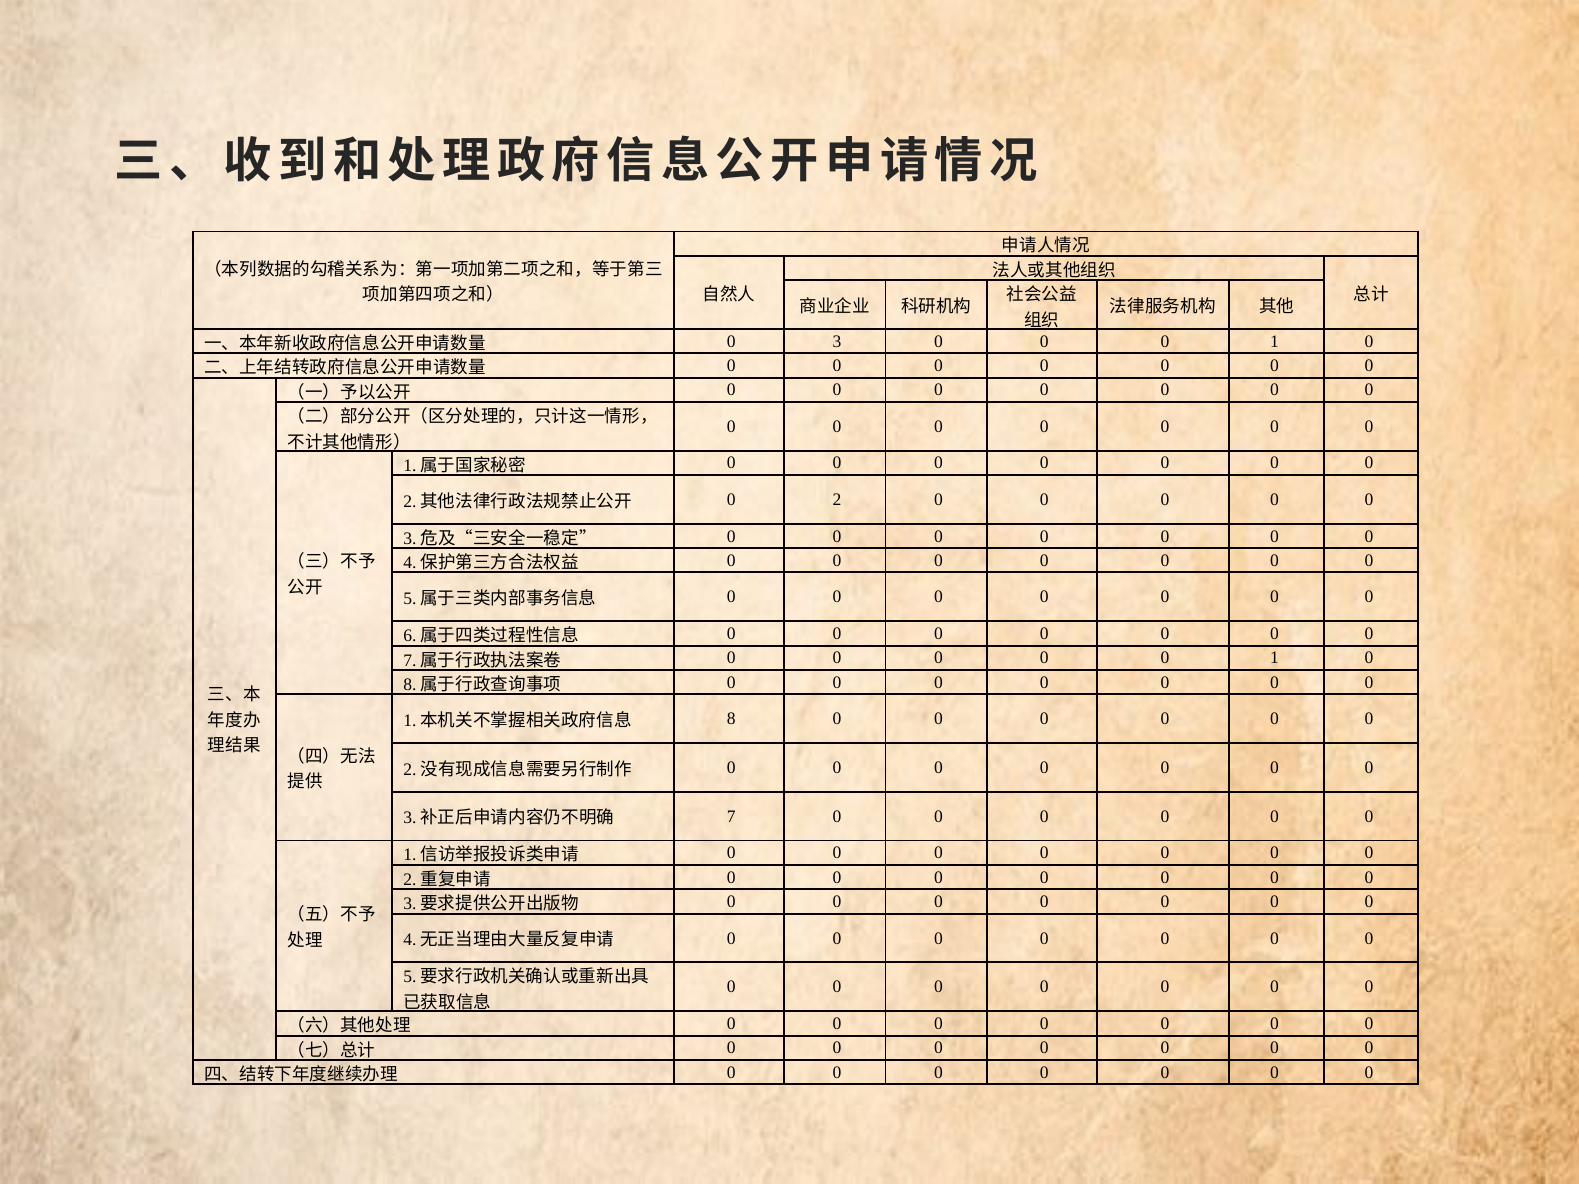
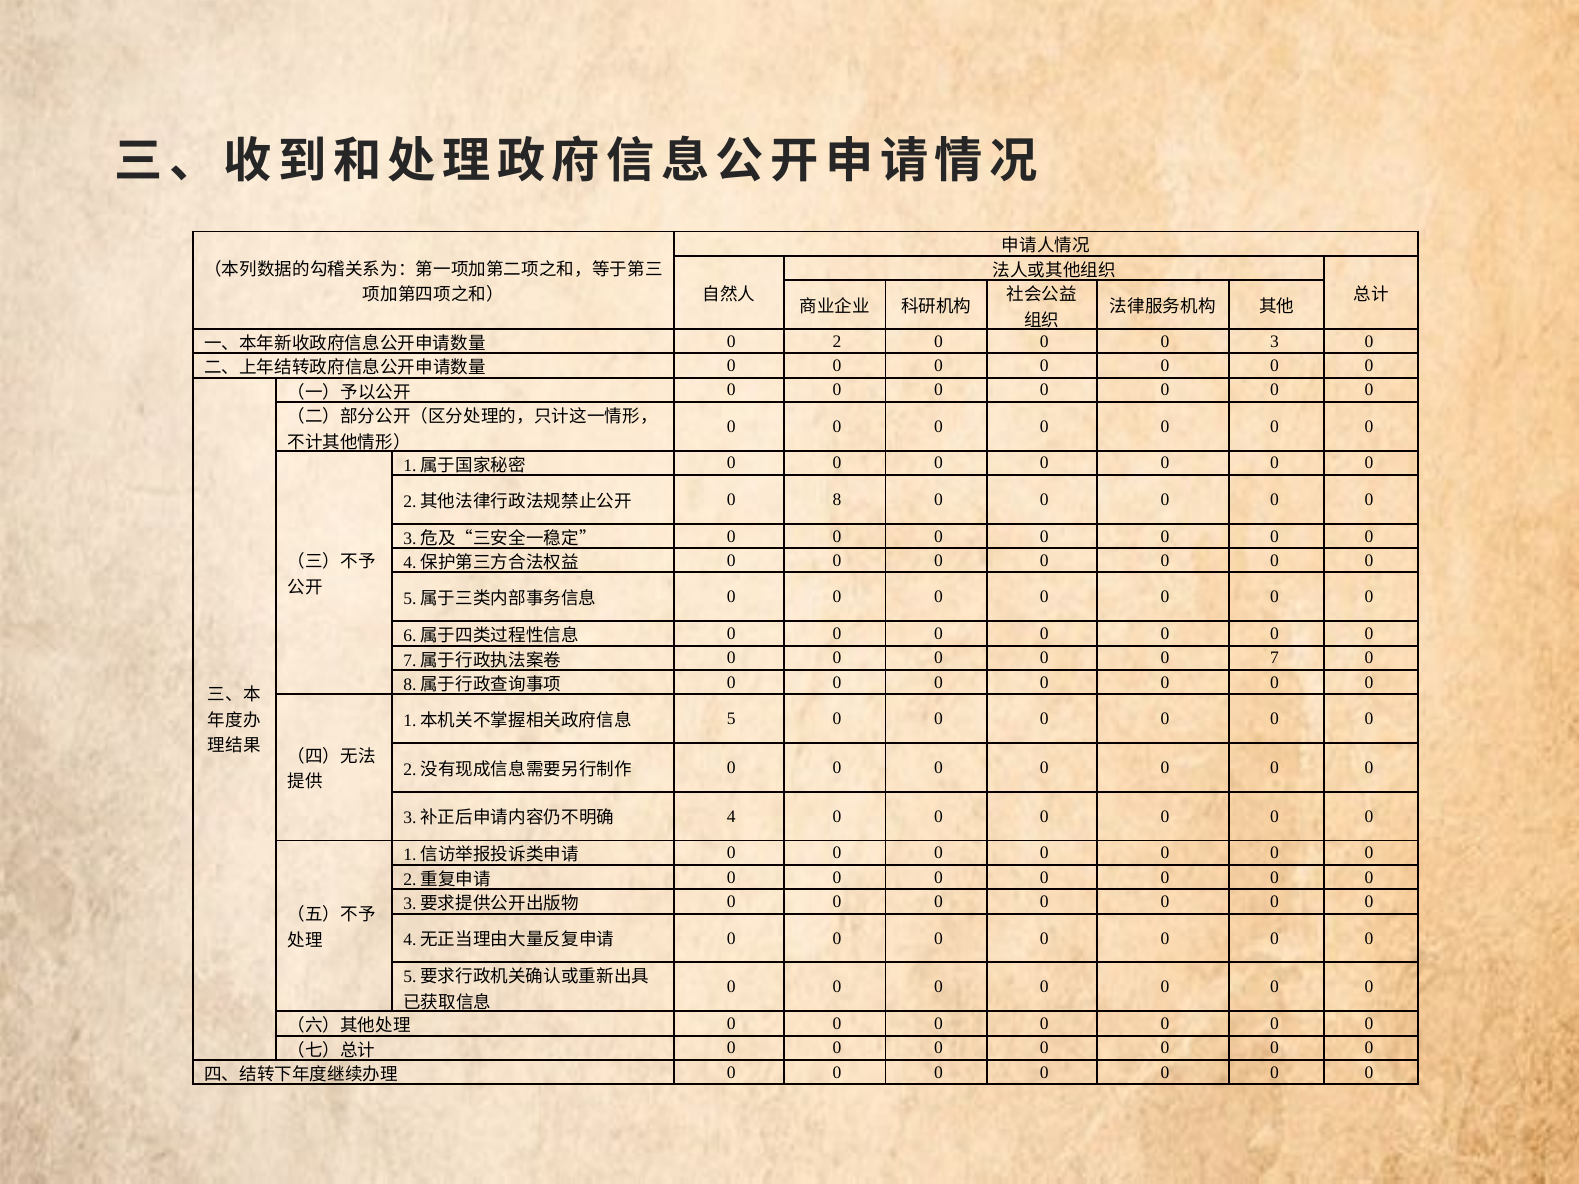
3: 3 -> 2 (837, 341)
1: 1 -> 3 (1274, 341)
2: 2 -> 8 (837, 500)
1: 1 -> 7 (1274, 658)
8: 8 -> 5 (731, 719)
7: 7 -> 4 (731, 817)
